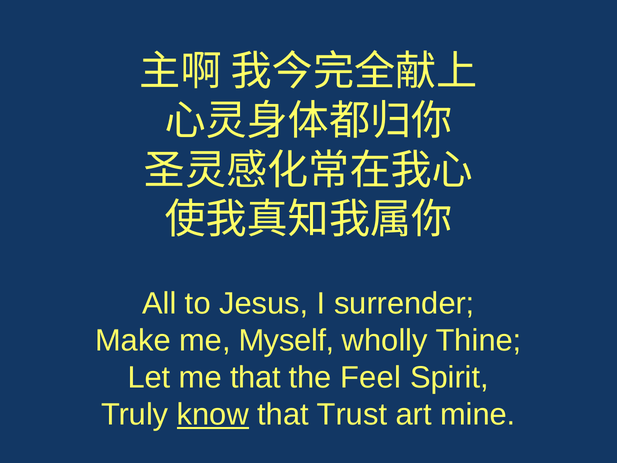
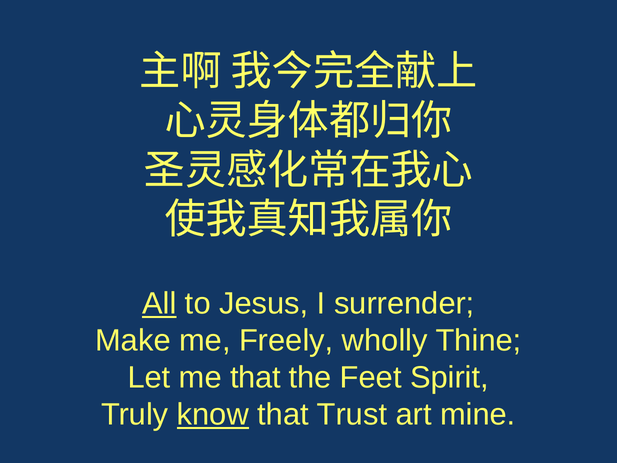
All underline: none -> present (159, 303)
Myself: Myself -> Freely (286, 340)
Feel: Feel -> Feet (371, 377)
